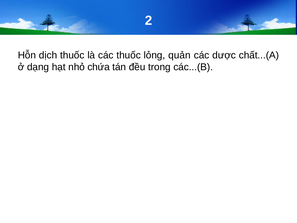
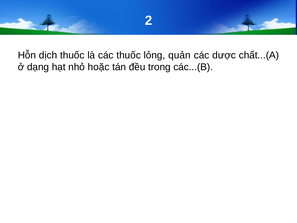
chứa: chứa -> hoặc (99, 67)
